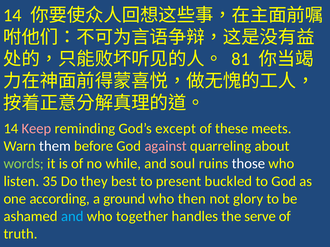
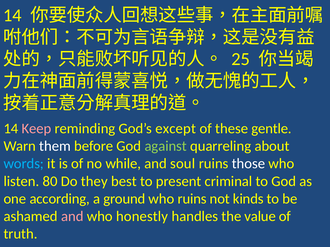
81: 81 -> 25 (241, 59)
meets: meets -> gentle (272, 129)
against colour: pink -> light green (166, 146)
words colour: light green -> light blue (24, 164)
35: 35 -> 80 (50, 182)
buckled: buckled -> criminal (228, 182)
who then: then -> ruins (192, 199)
glory: glory -> kinds (248, 199)
and colour: light blue -> pink (72, 217)
together: together -> honestly (142, 217)
serve: serve -> value (260, 217)
